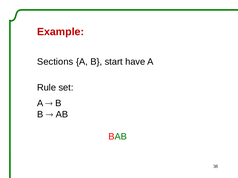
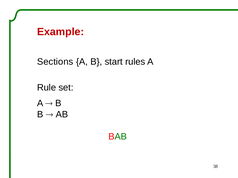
have: have -> rules (135, 62)
